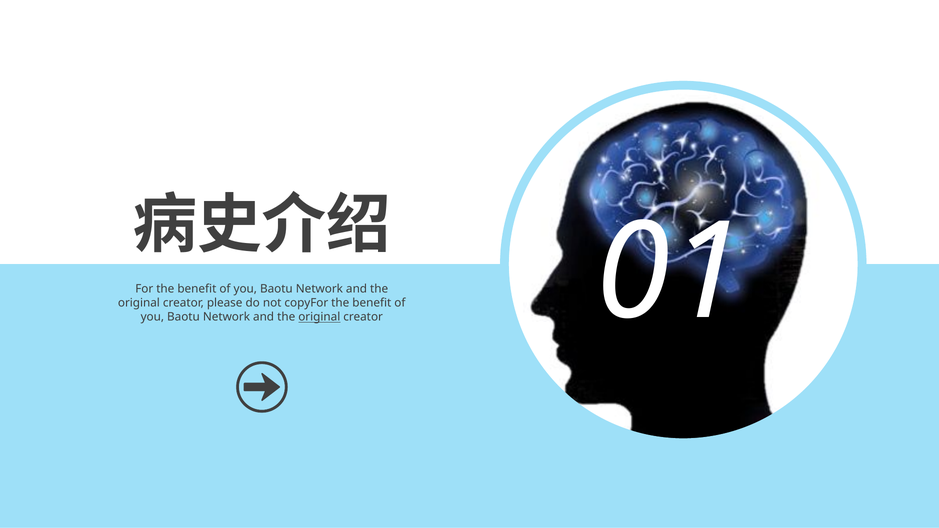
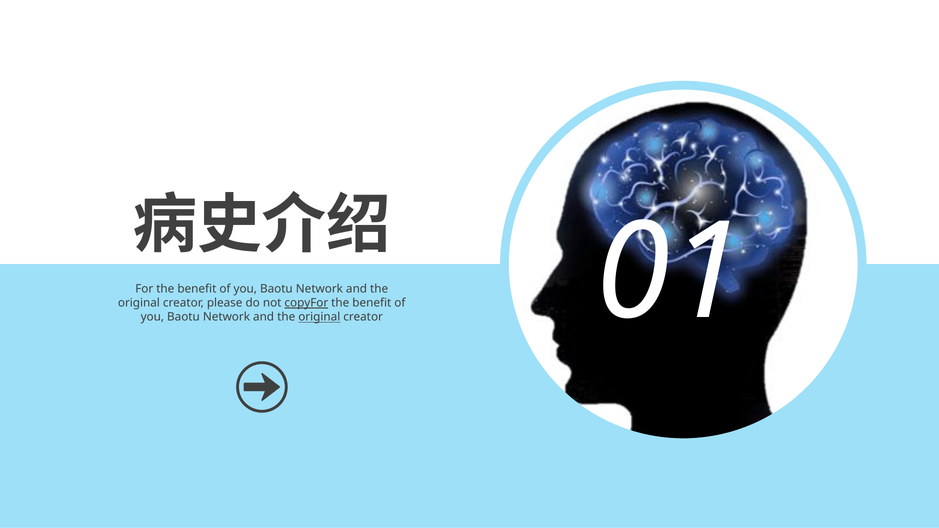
copyFor underline: none -> present (306, 303)
